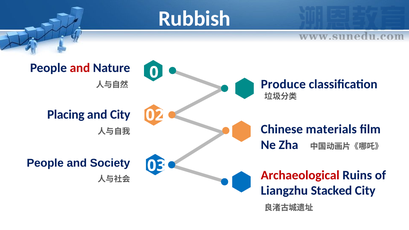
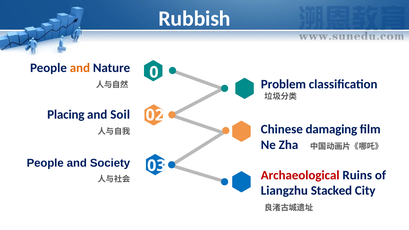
and colour: red -> orange (80, 68)
Produce: Produce -> Problem (283, 84)
and City: City -> Soil (120, 114)
materials: materials -> damaging (331, 129)
